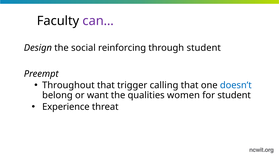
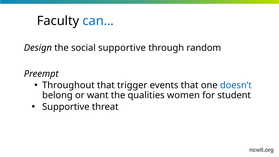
can… colour: purple -> blue (98, 21)
social reinforcing: reinforcing -> supportive (122, 48)
through student: student -> random (204, 48)
calling: calling -> events (164, 85)
Experience: Experience -> Supportive (66, 107)
